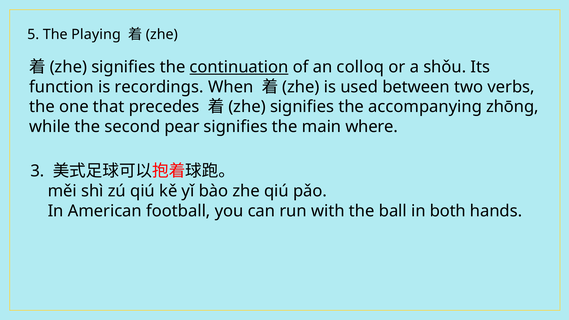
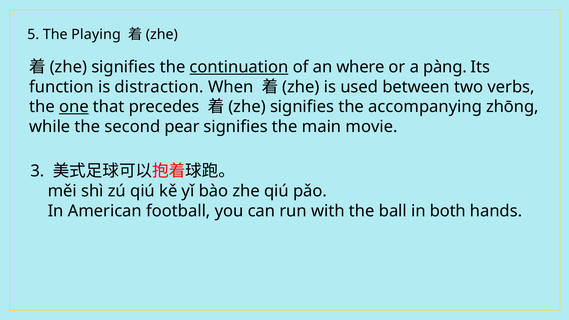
colloq: colloq -> where (361, 67)
shǒu: shǒu -> pàng (445, 67)
recordings: recordings -> distraction (159, 87)
one underline: none -> present (74, 107)
where: where -> movie (372, 127)
